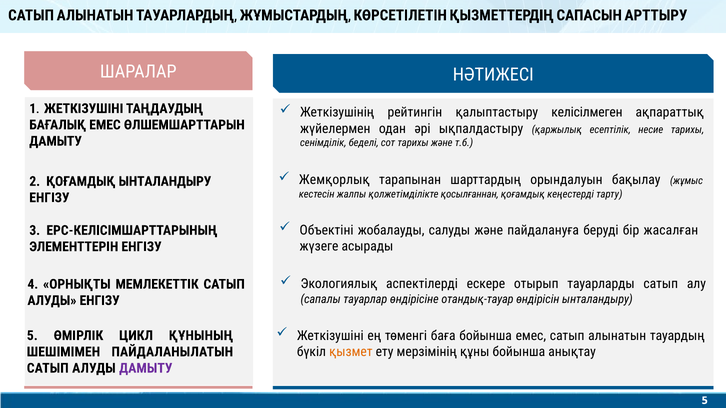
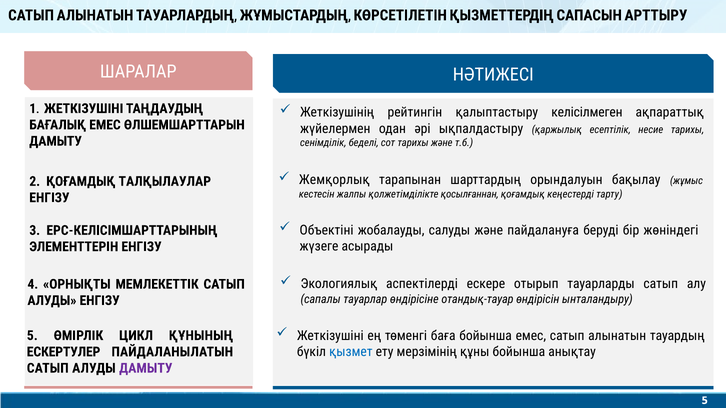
ҚОҒАМДЫҚ ЫНТАЛАНДЫРУ: ЫНТАЛАНДЫРУ -> ТАЛҚЫЛАУЛАР (165, 182)
жасалған: жасалған -> жөніндегі (671, 230)
қызмет colour: orange -> blue (351, 352)
ШЕШІМІМЕН: ШЕШІМІМЕН -> ЕСКЕРТУЛЕР (64, 352)
